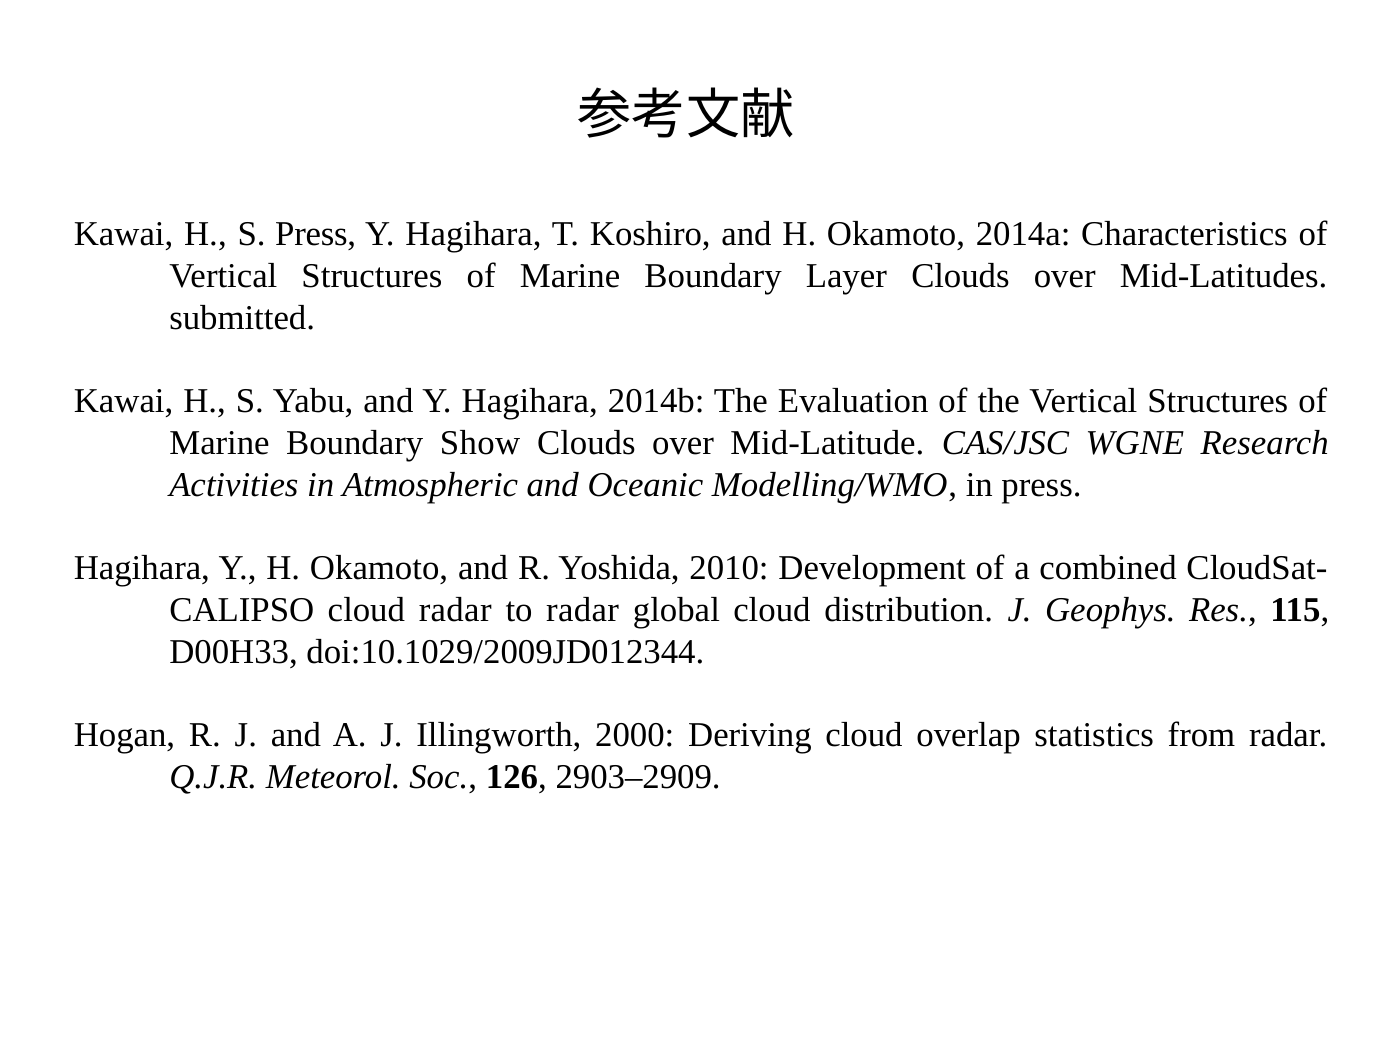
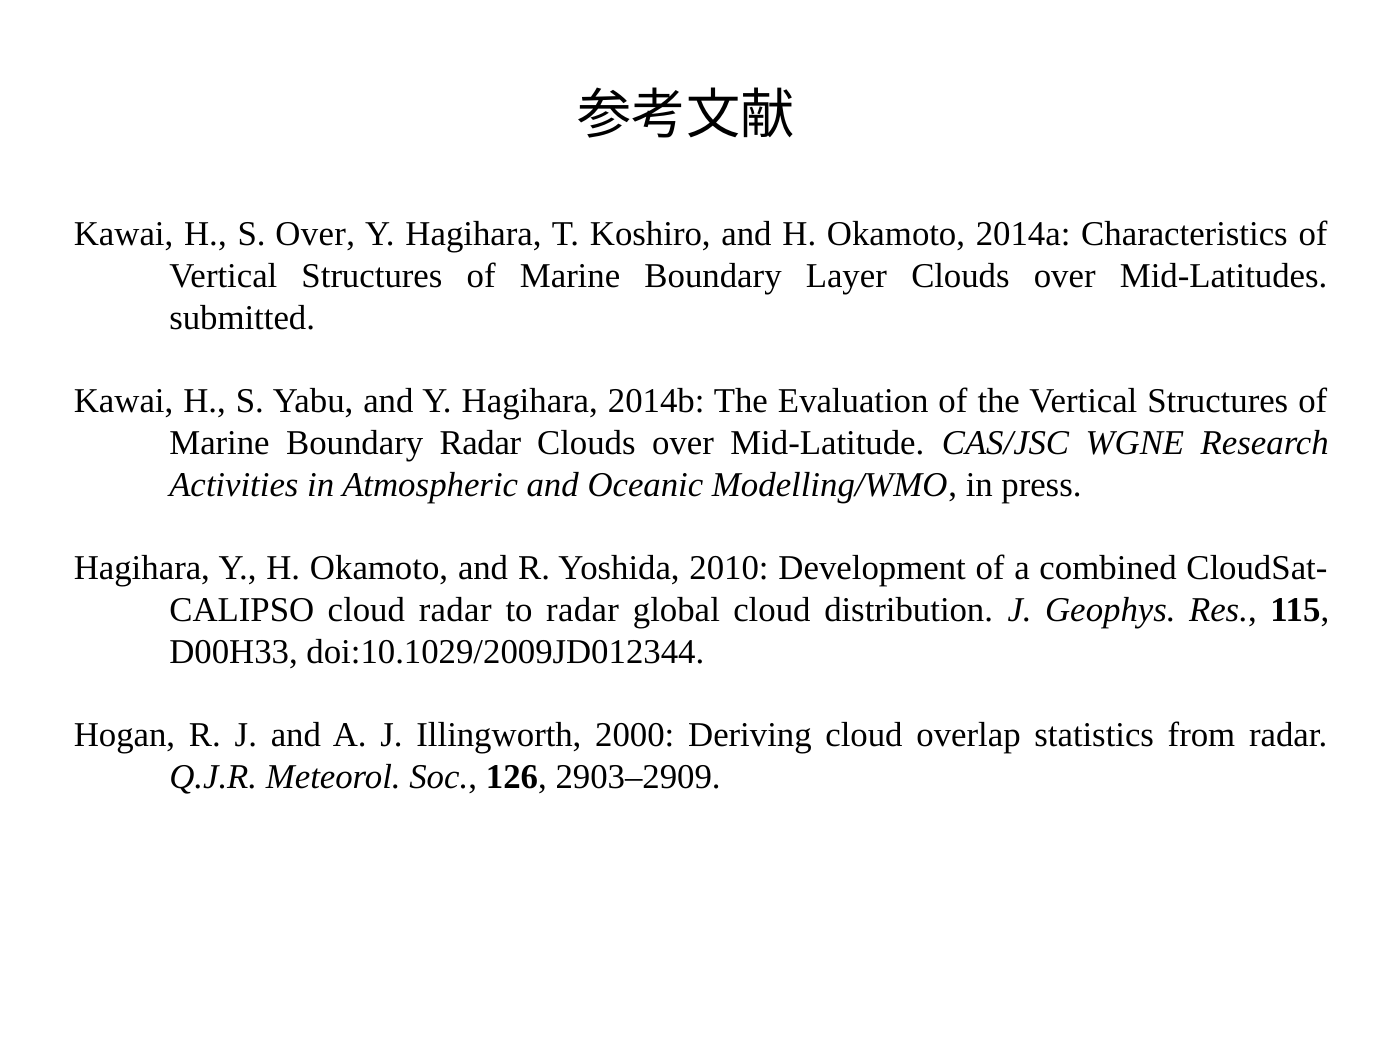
S Press: Press -> Over (315, 234)
Boundary Show: Show -> Radar (480, 443)
